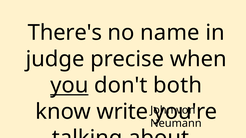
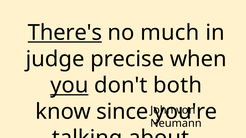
There's underline: none -> present (65, 33)
name: name -> much (170, 33)
write: write -> since (122, 112)
